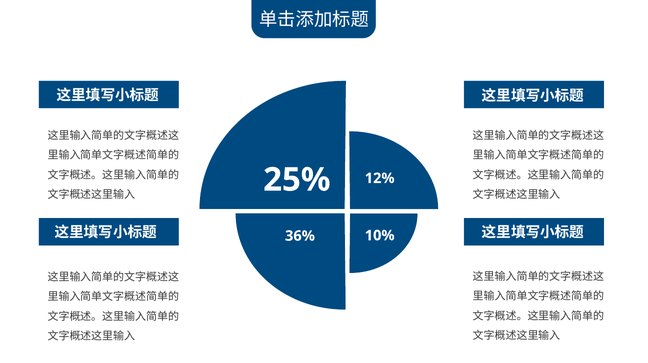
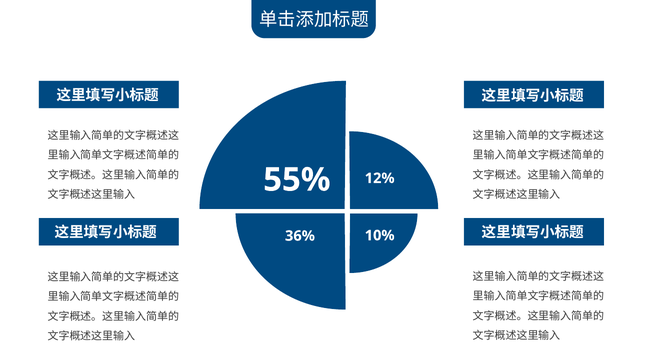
25%: 25% -> 55% (297, 180)
